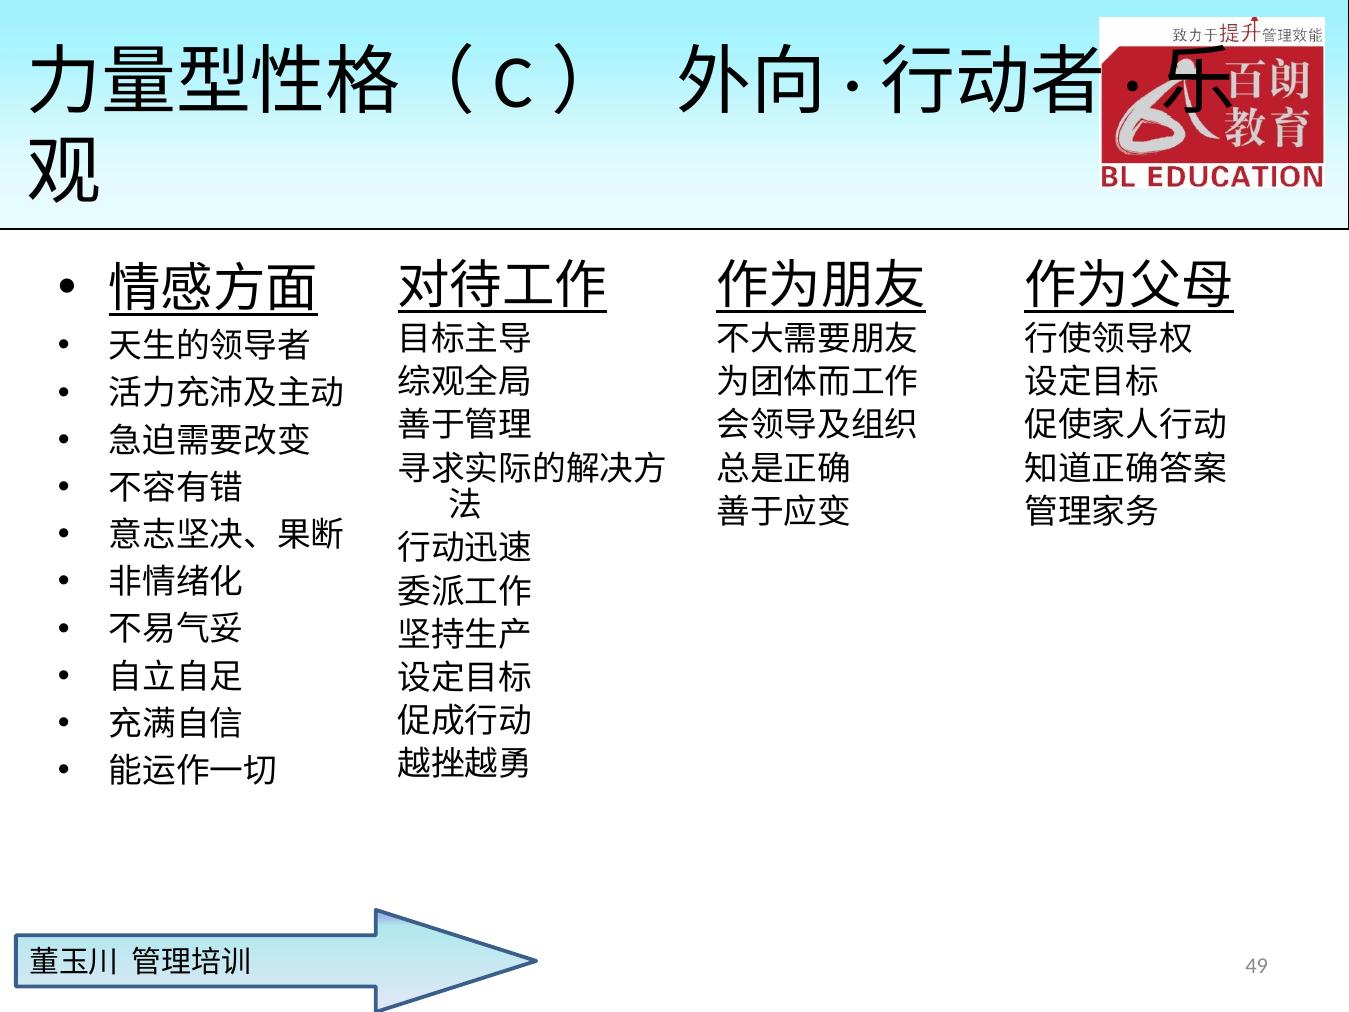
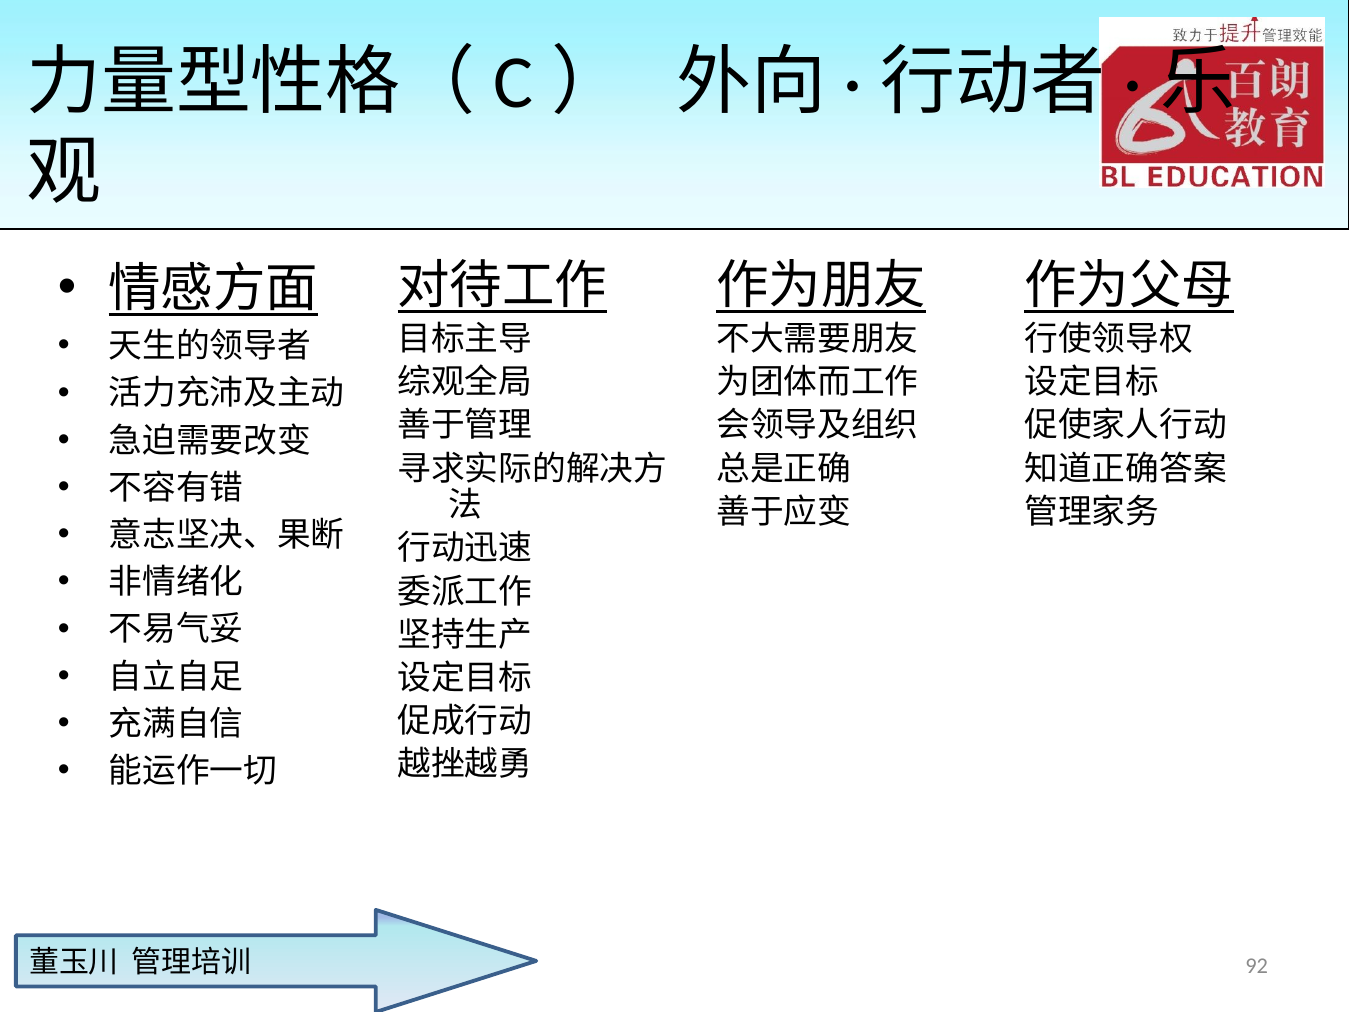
49: 49 -> 92 (1257, 966)
